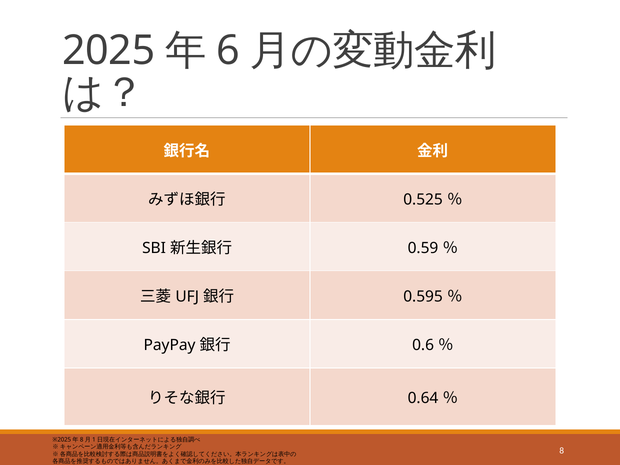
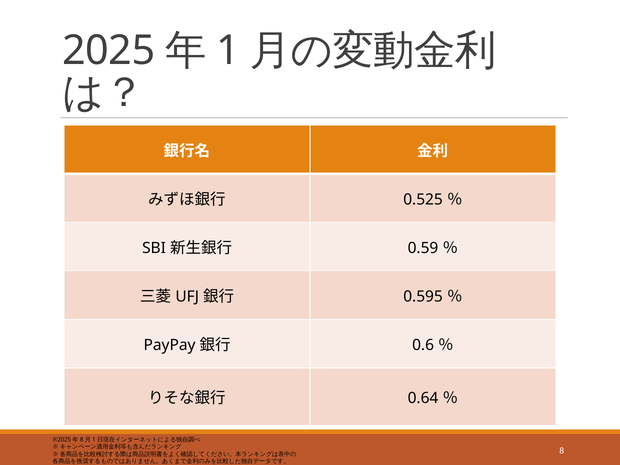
6: 6 -> 1 (228, 50)
